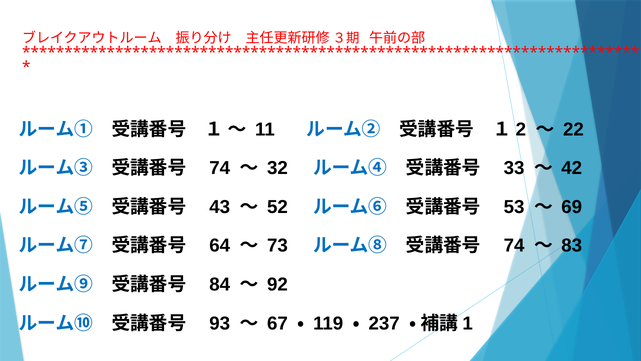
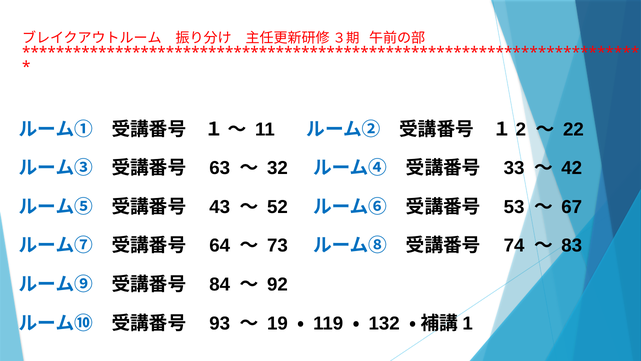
74: 74 -> 63 (220, 168)
69: 69 -> 67 (572, 207)
67: 67 -> 19 (277, 323)
237: 237 -> 132 (384, 323)
